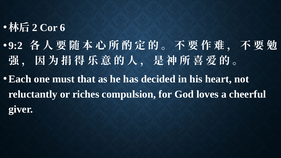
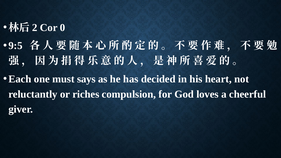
6: 6 -> 0 (63, 28)
9:2: 9:2 -> 9:5 (16, 46)
that: that -> says (86, 79)
